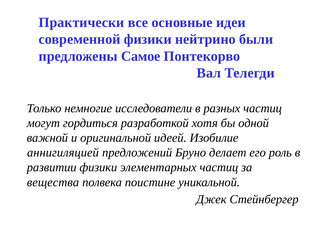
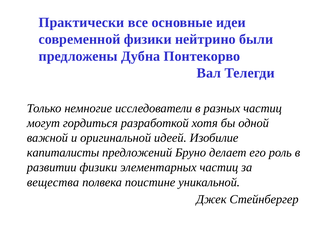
Самое: Самое -> Дубна (141, 56)
аннигиляцией: аннигиляцией -> капиталисты (63, 153)
